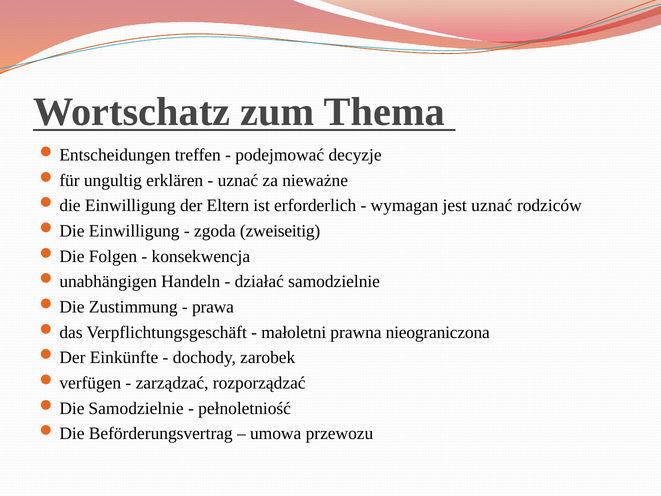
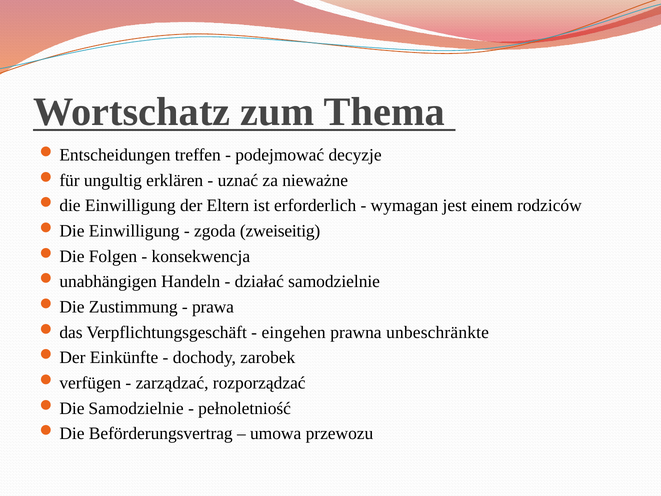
jest uznać: uznać -> einem (492, 205)
małoletni: małoletni -> eingehen (294, 332)
nieograniczona: nieograniczona -> unbeschränkte (438, 332)
